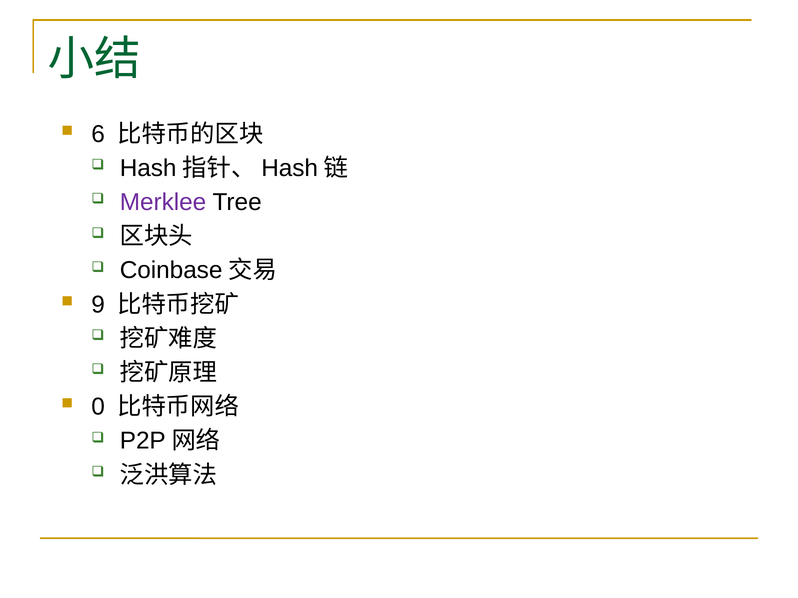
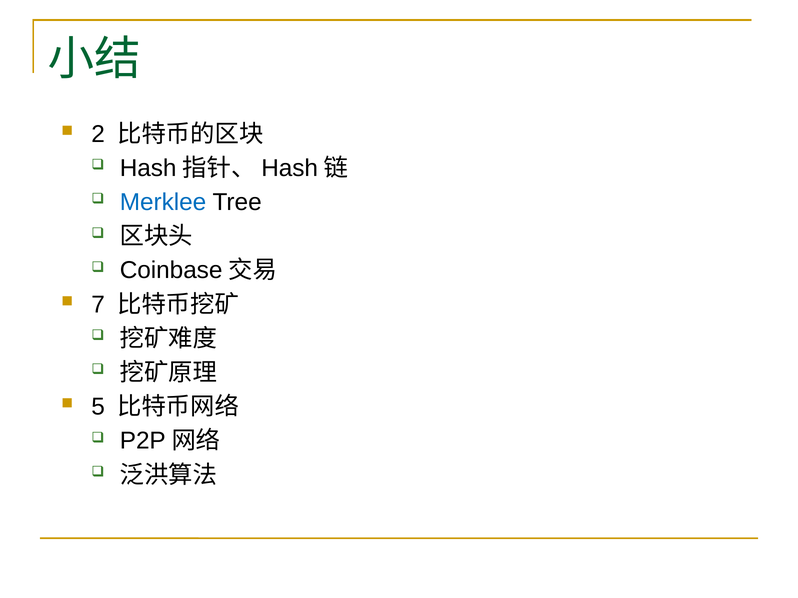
6: 6 -> 2 (98, 134)
Merklee colour: purple -> blue (163, 202)
9: 9 -> 7 (98, 305)
0: 0 -> 5 (98, 407)
